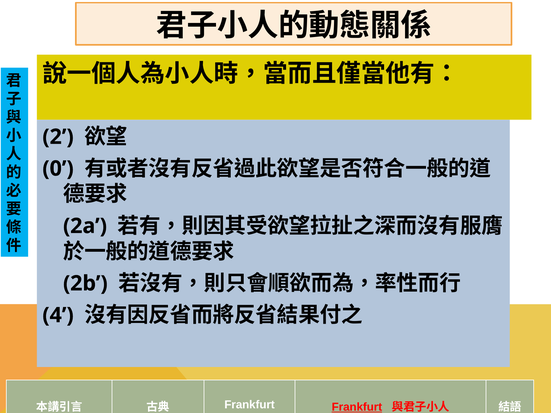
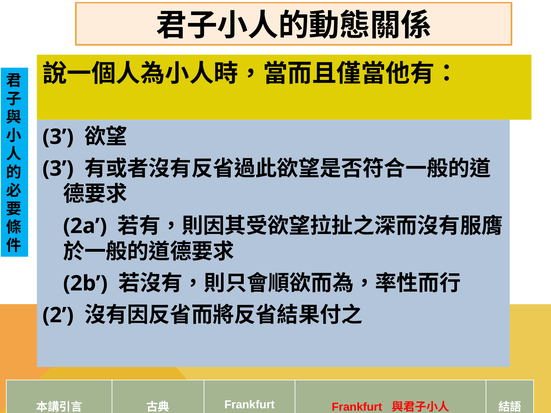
2: 2 -> 3 (58, 137)
0: 0 -> 3 (58, 169)
4: 4 -> 2 (58, 315)
Frankfurt underline: present -> none (357, 407)
